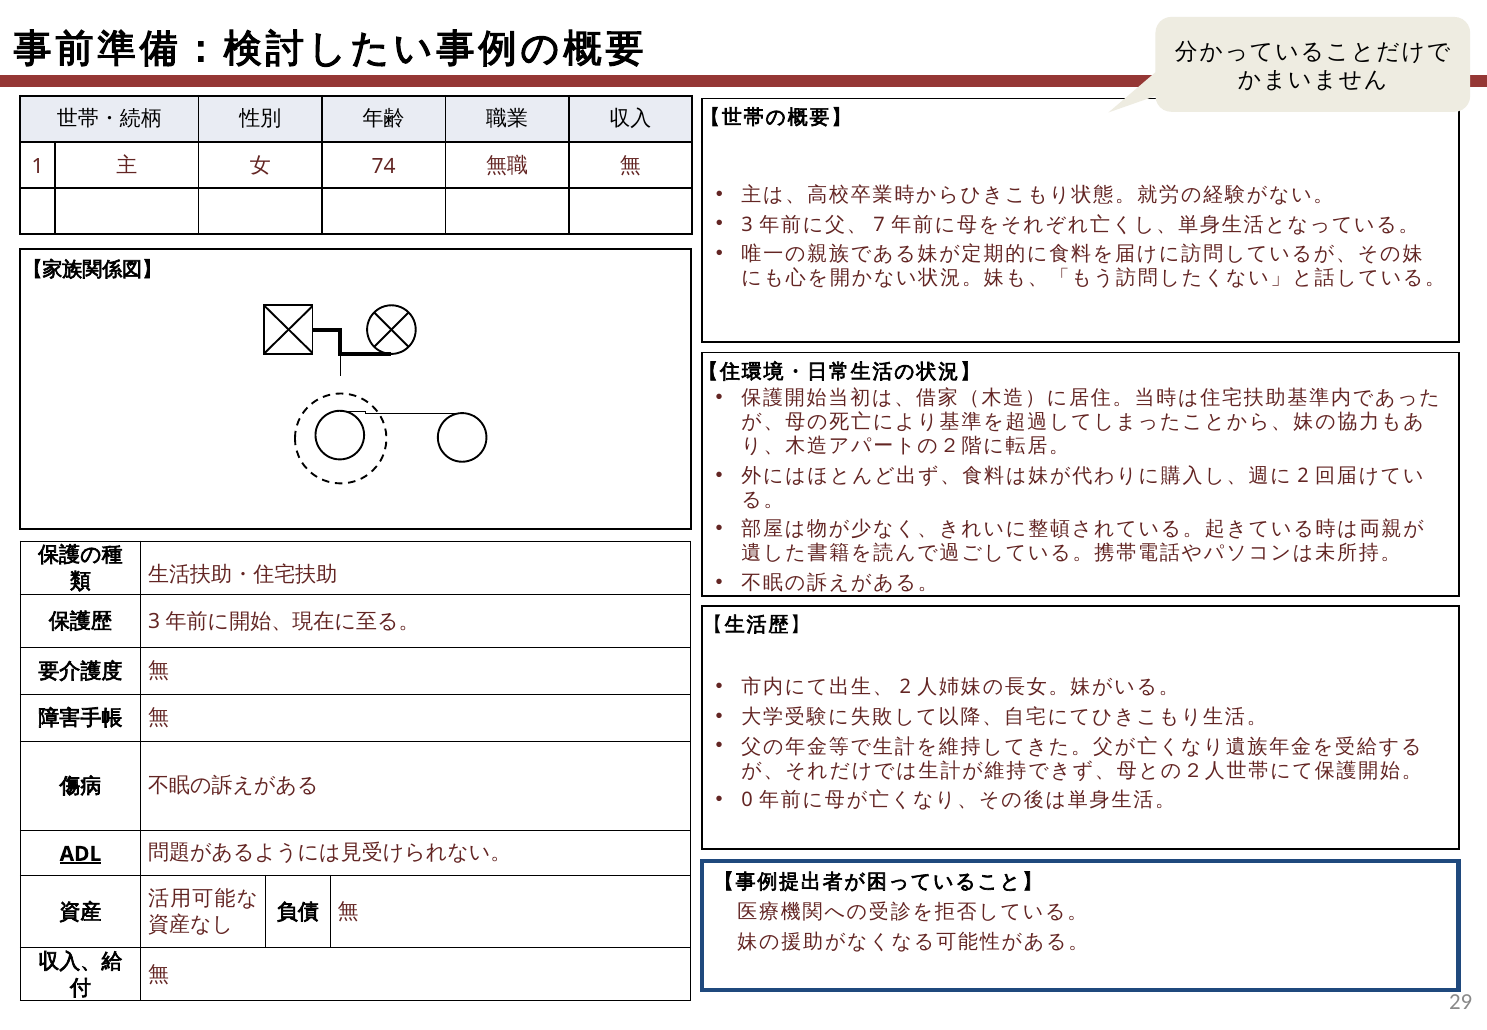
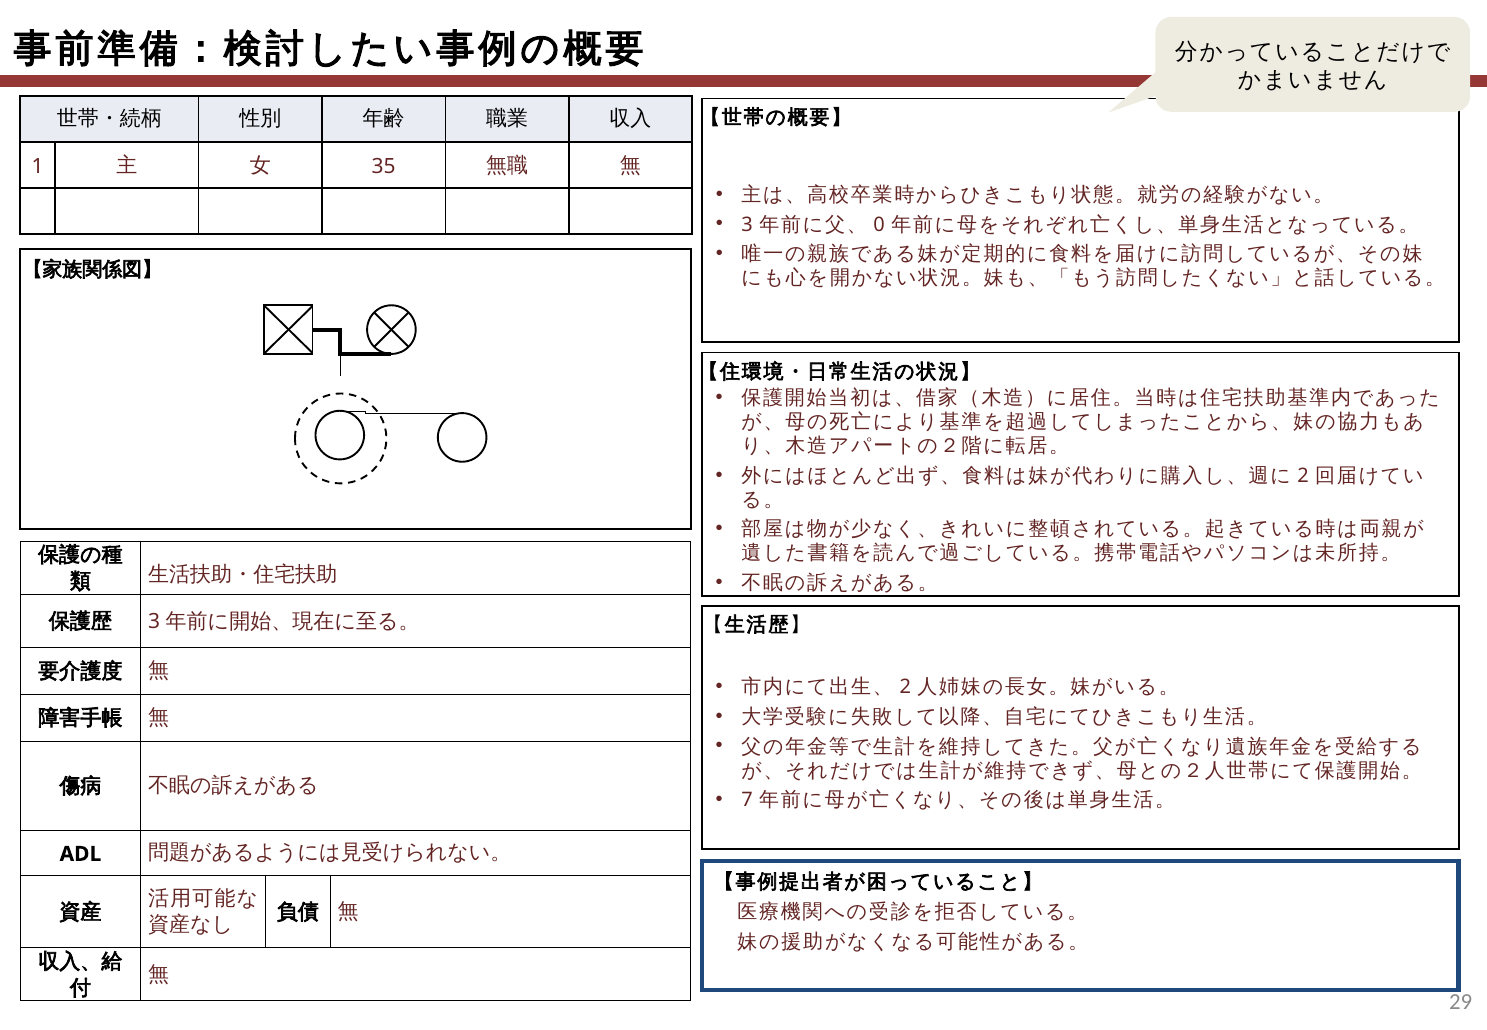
74: 74 -> 35 (384, 166)
7: 7 -> 0 (879, 224)
0: 0 -> 7 (747, 800)
ADL underline: present -> none (80, 854)
